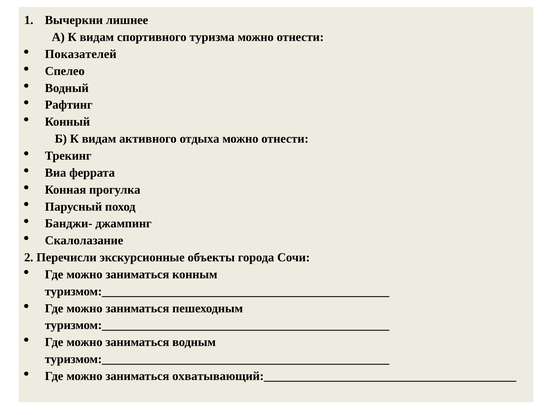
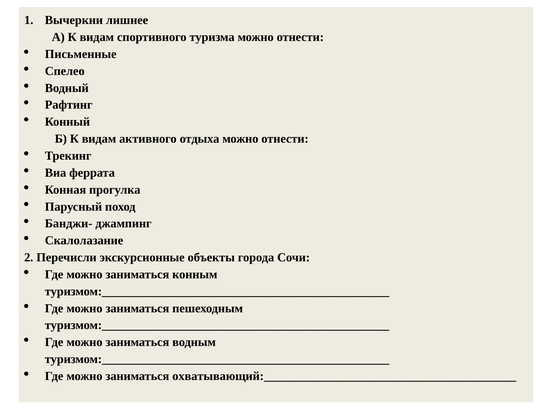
Показателей: Показателей -> Письменные (81, 54)
